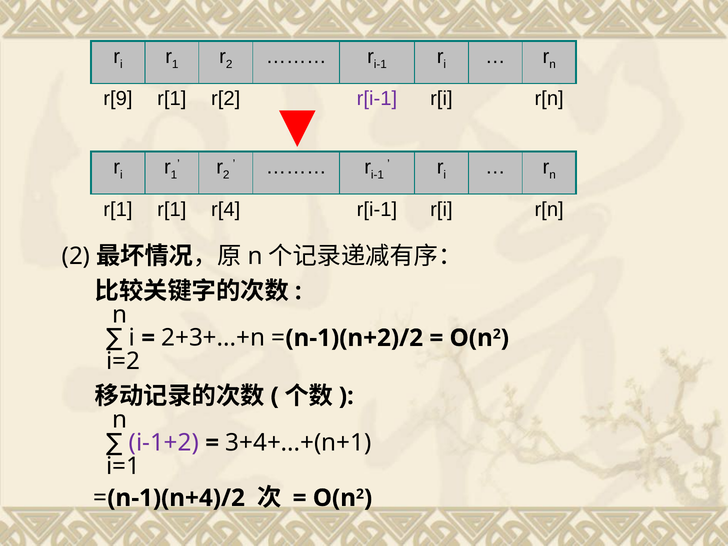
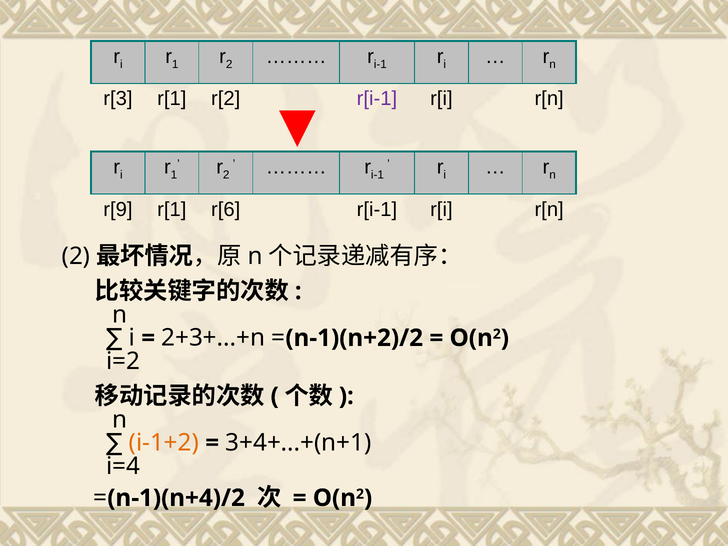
r[9: r[9 -> r[3 (118, 99)
r[1: r[1 -> r[9 (118, 209)
r[4: r[4 -> r[6 (226, 209)
i-1+2 colour: purple -> orange (164, 443)
i=1: i=1 -> i=4 (123, 466)
